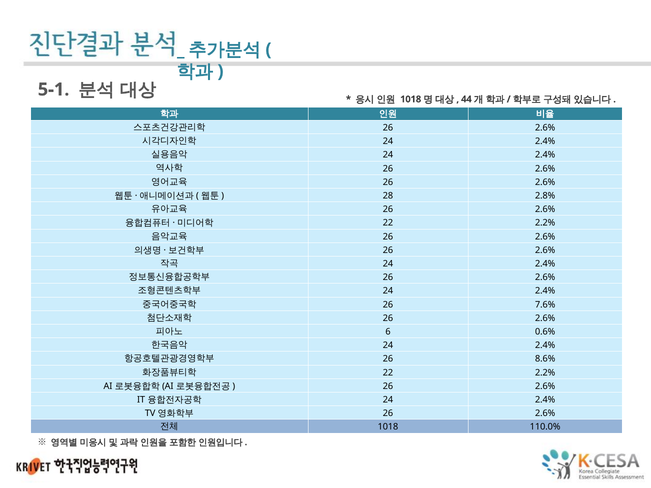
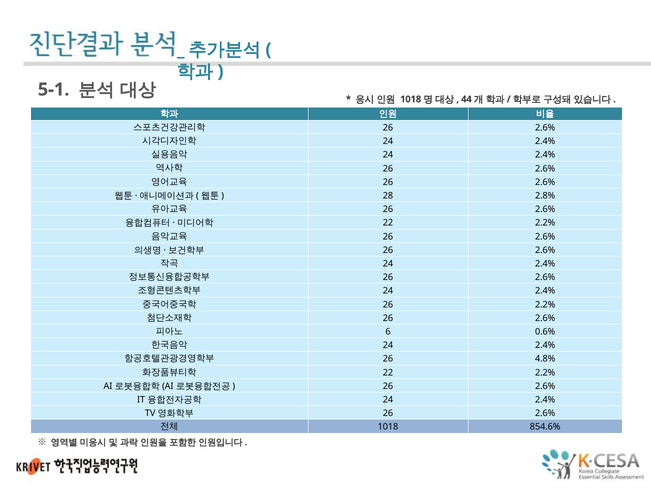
26 7.6%: 7.6% -> 2.2% (545, 305)
8.6%: 8.6% -> 4.8% (545, 359)
110.0%: 110.0% -> 854.6% (545, 427)
